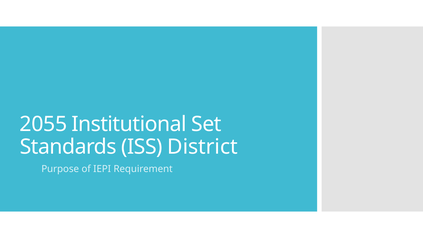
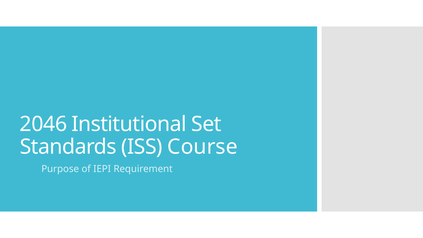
2055: 2055 -> 2046 (43, 124)
District: District -> Course (203, 147)
